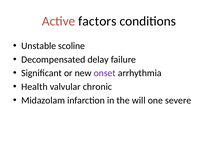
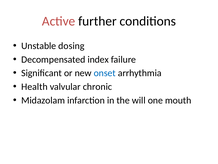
factors: factors -> further (97, 21)
scoline: scoline -> dosing (71, 46)
delay: delay -> index (98, 59)
onset colour: purple -> blue (105, 73)
severe: severe -> mouth (178, 100)
